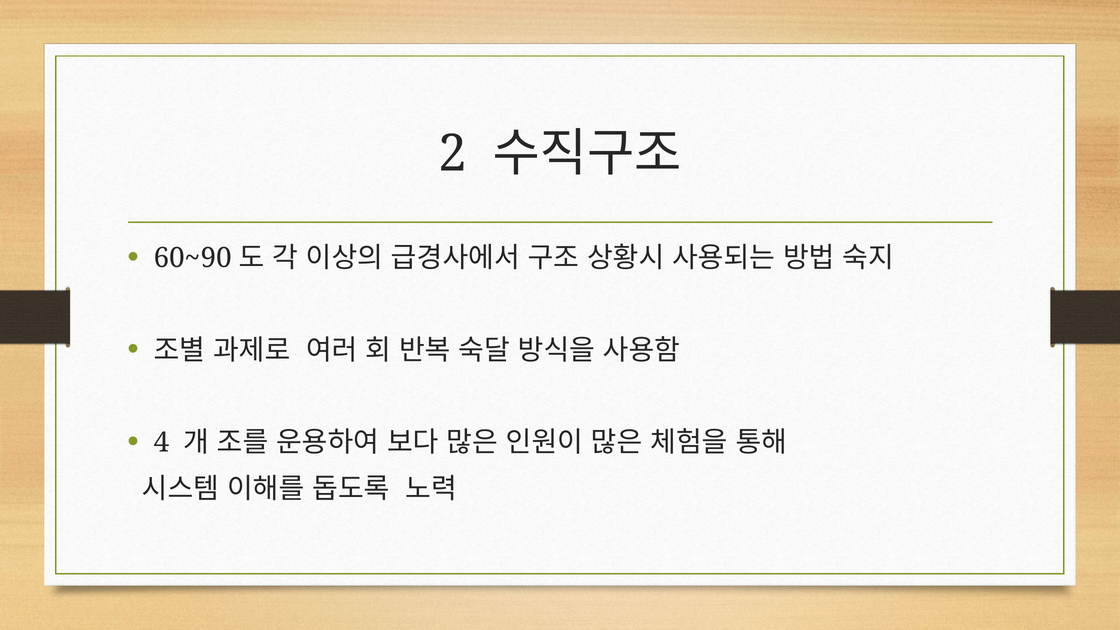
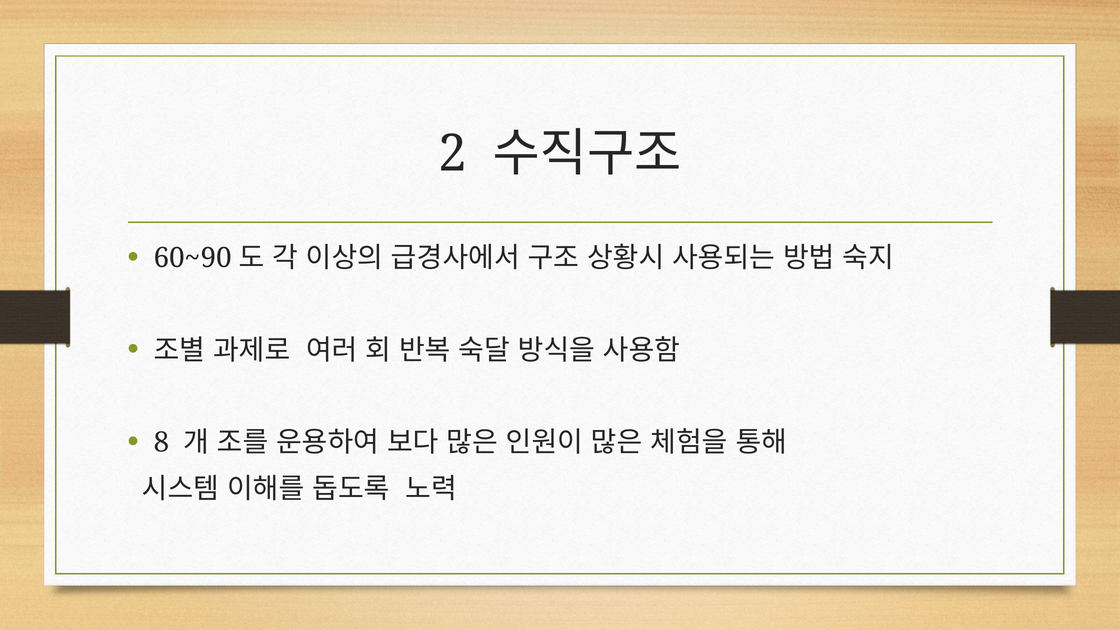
4: 4 -> 8 (161, 443)
